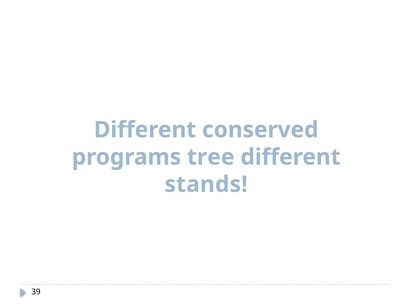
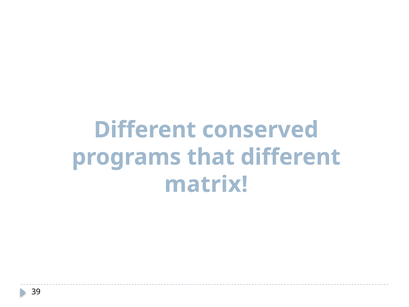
tree: tree -> that (211, 157)
stands: stands -> matrix (206, 184)
